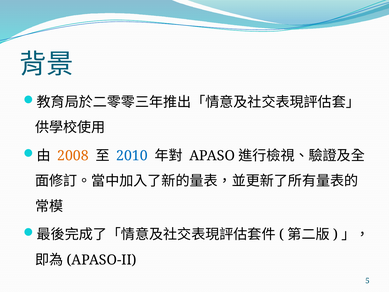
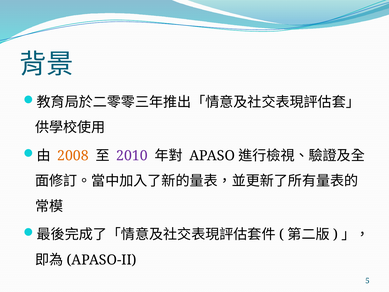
2010 colour: blue -> purple (132, 156)
